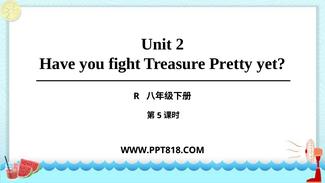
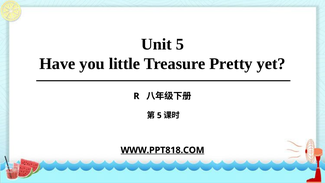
Unit 2: 2 -> 5 (180, 44)
fight: fight -> little (124, 64)
WWW.PPT818.COM underline: none -> present (163, 150)
